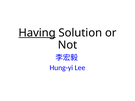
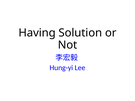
Having underline: present -> none (37, 33)
